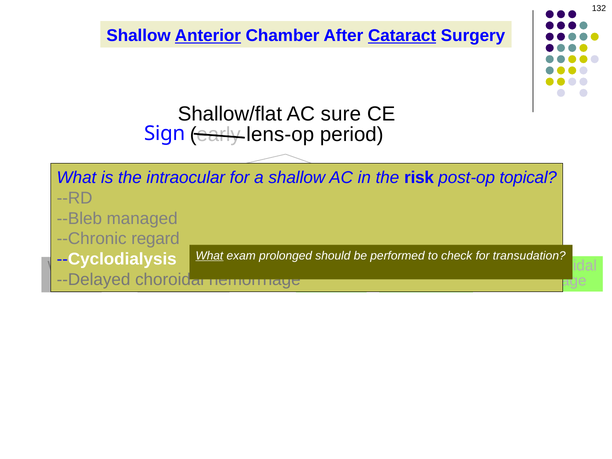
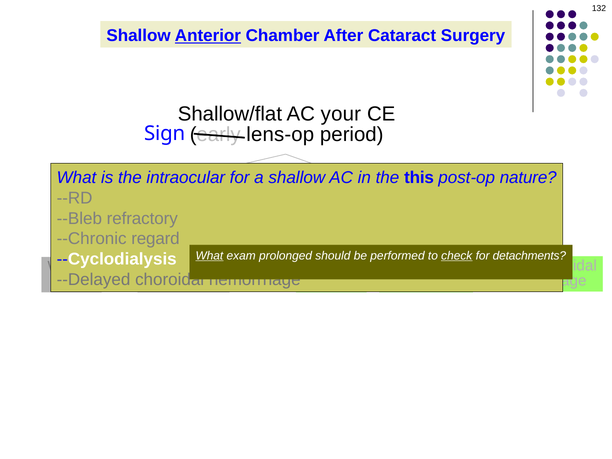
Cataract underline: present -> none (402, 35)
sure: sure -> your (341, 114)
risk: risk -> this (419, 178)
topical: topical -> nature (528, 178)
managed: managed -> refractory (142, 218)
check underline: none -> present (457, 256)
transudation: transudation -> detachments (529, 256)
